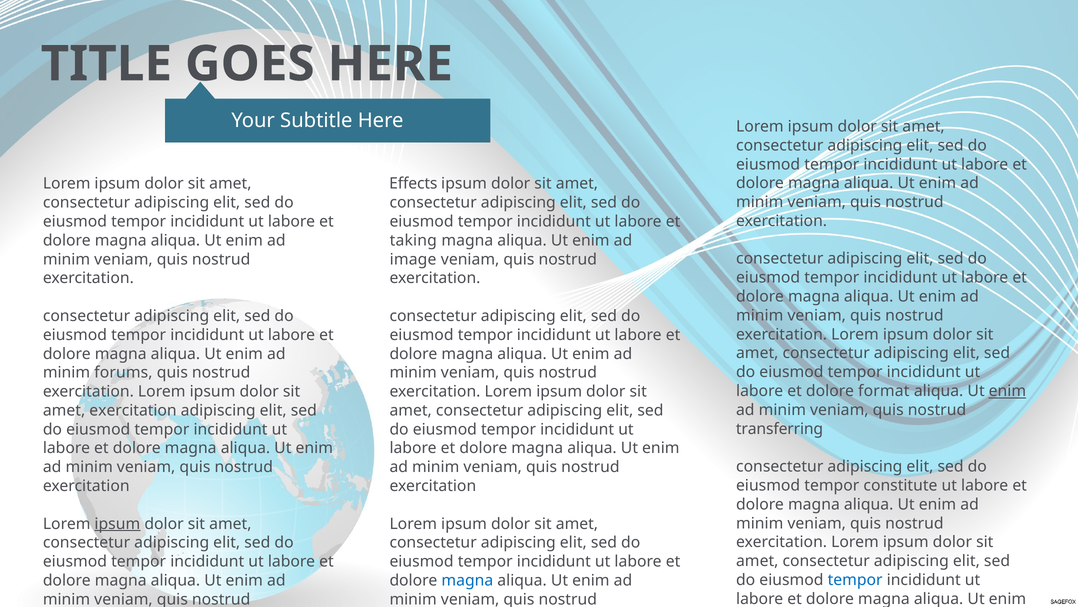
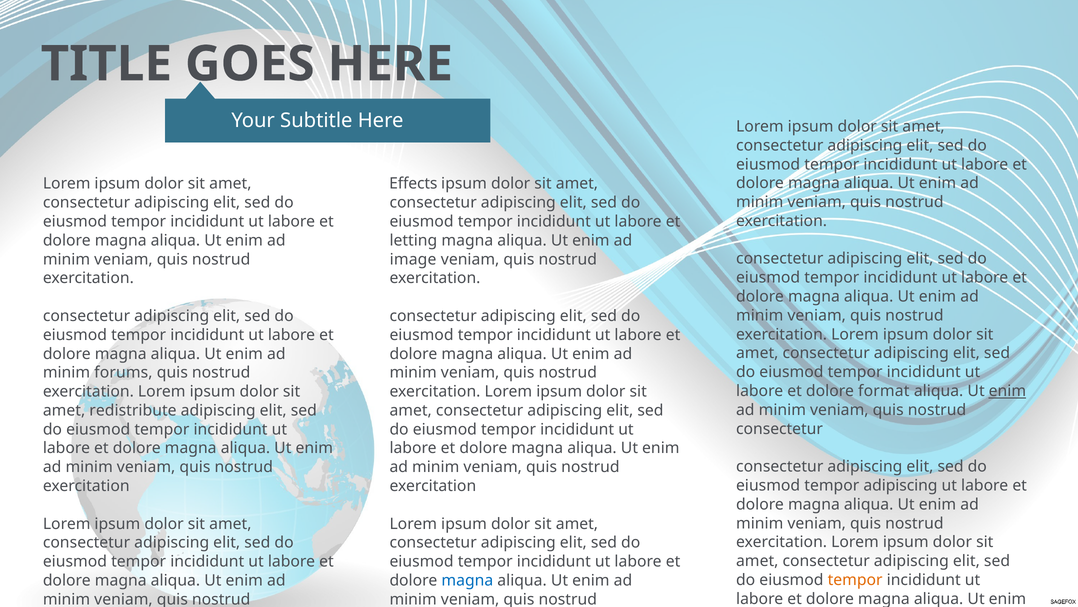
taking: taking -> letting (413, 240)
amet exercitation: exercitation -> redistribute (133, 410)
transferring: transferring -> consectetur (779, 428)
tempor constitute: constitute -> adipiscing (900, 485)
ipsum underline: present -> none (117, 523)
tempor colour: blue -> orange (855, 579)
